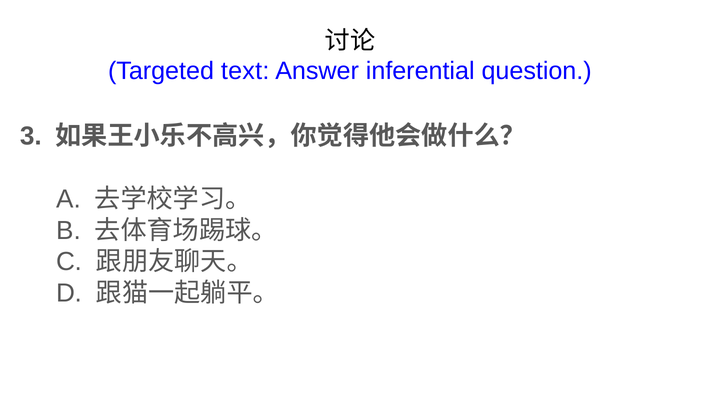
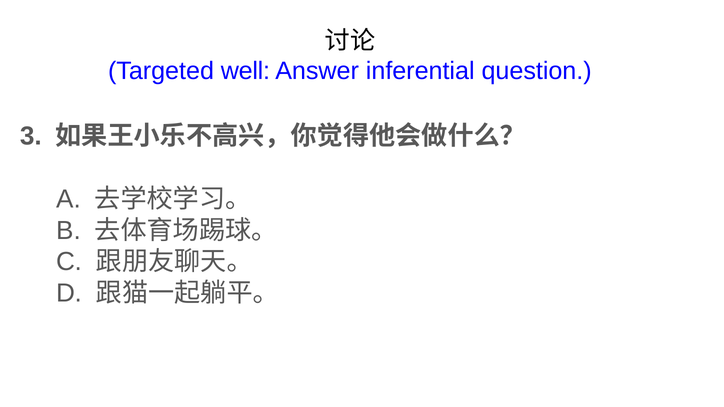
text: text -> well (245, 71)
